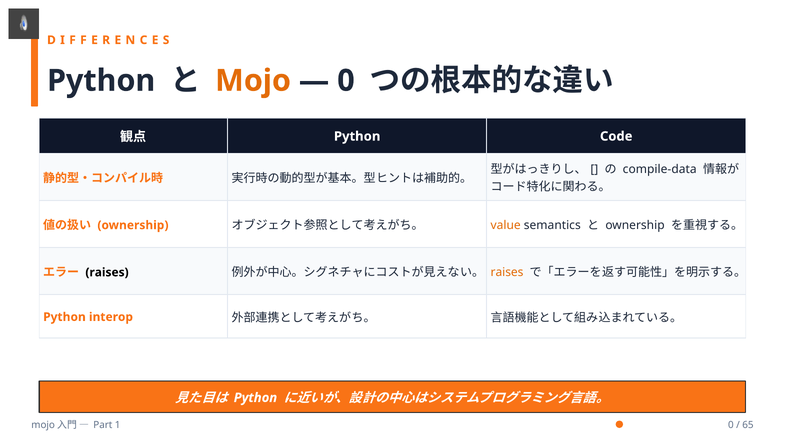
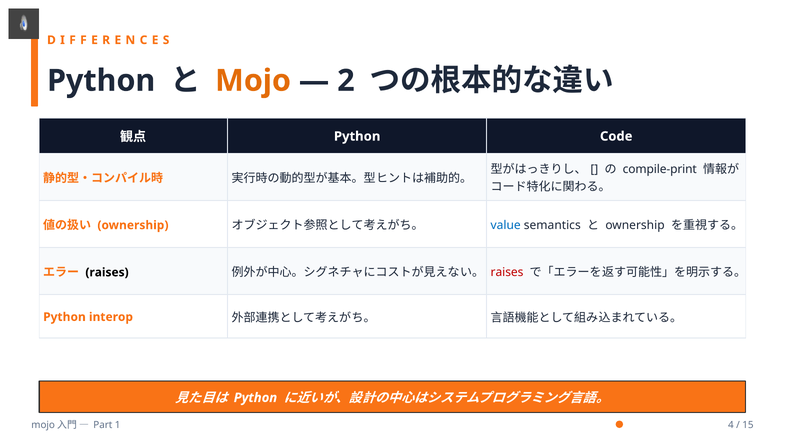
0: 0 -> 2 (346, 81)
compile-data: compile-data -> compile-print (660, 169)
value colour: orange -> blue (506, 225)
raises colour: orange -> red (507, 272)
1 0: 0 -> 4 (731, 425)
65: 65 -> 15 (748, 425)
